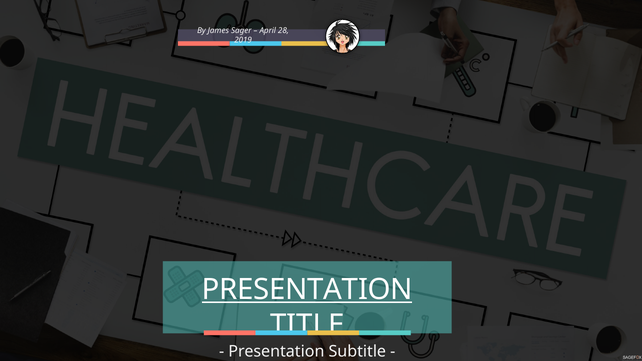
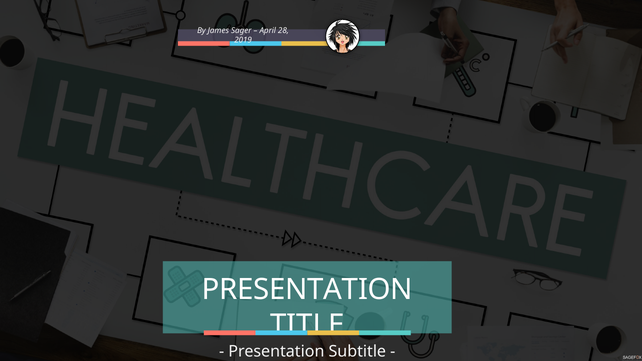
PRESENTATION underline: present -> none (307, 290)
